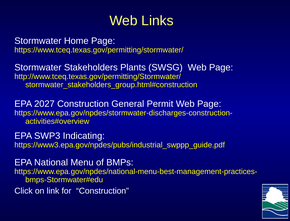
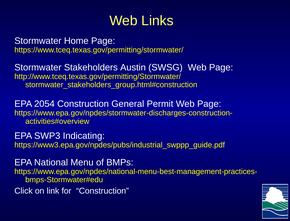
Plants: Plants -> Austin (133, 67)
2027: 2027 -> 2054 (44, 104)
